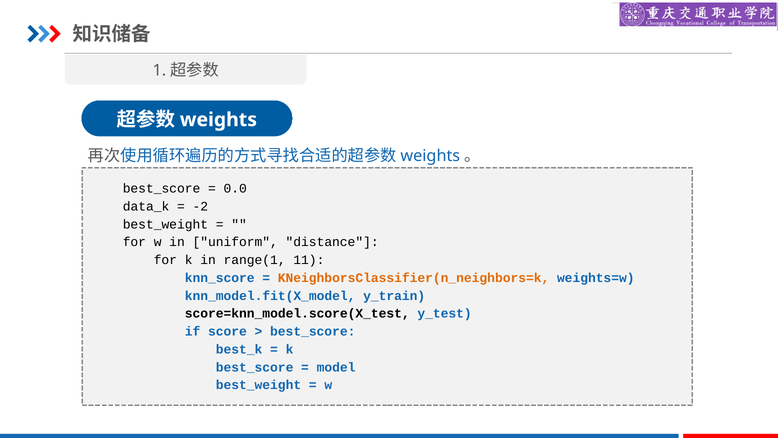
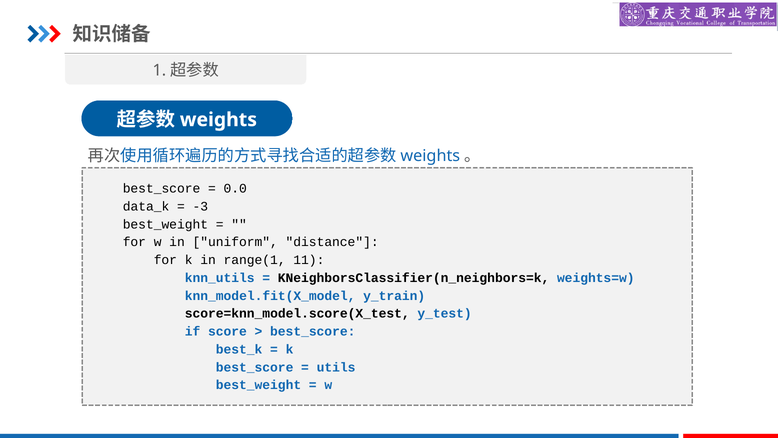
-2: -2 -> -3 (200, 206)
knn_score: knn_score -> knn_utils (220, 278)
KNeighborsClassifier(n_neighbors=k colour: orange -> black (414, 278)
model: model -> utils (336, 367)
